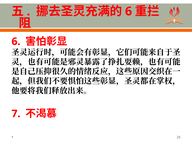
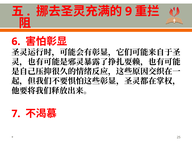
6: 6 -> 9 (129, 11)
